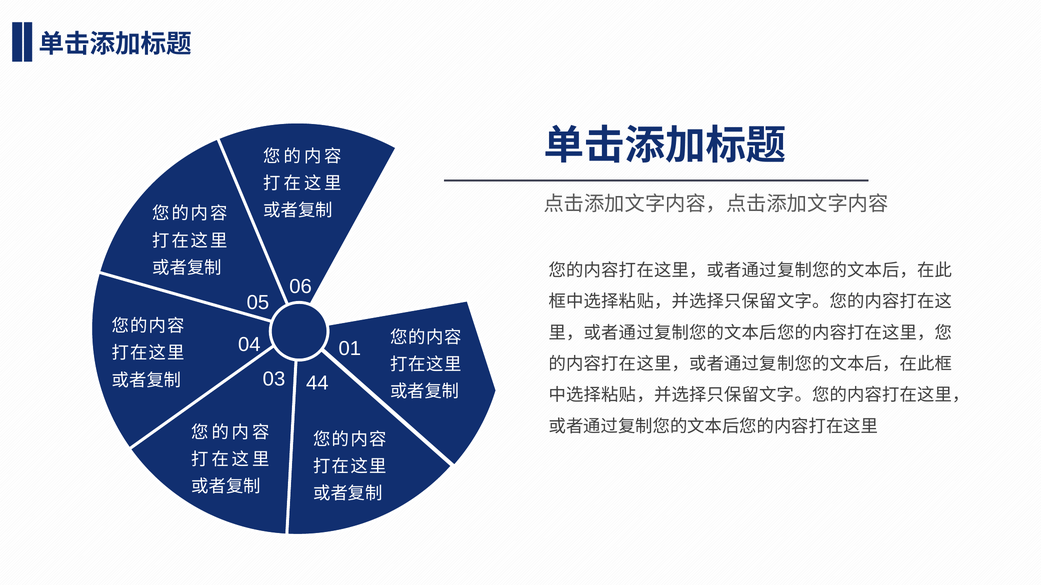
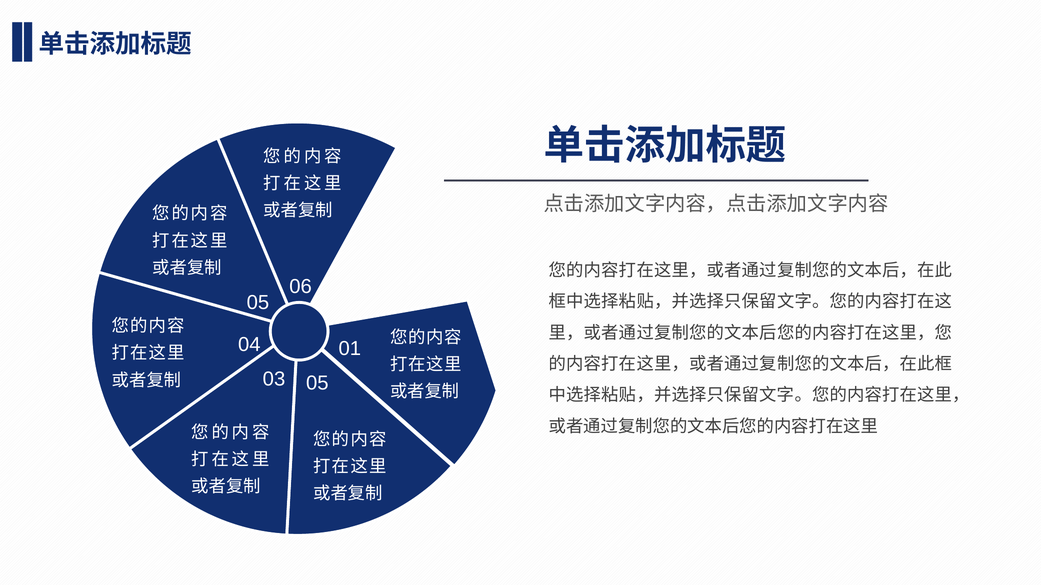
03 44: 44 -> 05 (317, 383)
